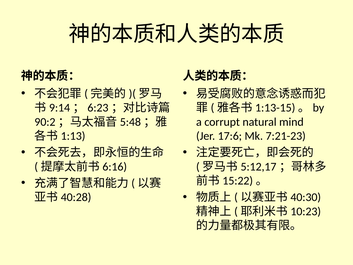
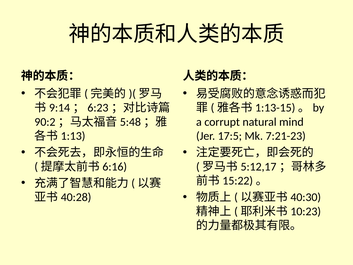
17:6: 17:6 -> 17:5 (230, 136)
